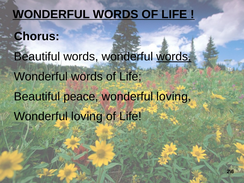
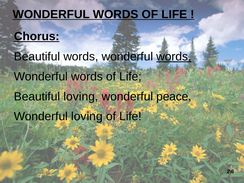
Chorus underline: none -> present (37, 36)
Beautiful peace: peace -> loving (81, 97)
loving: loving -> peace (174, 97)
